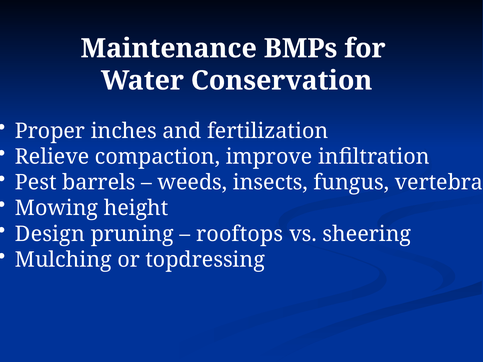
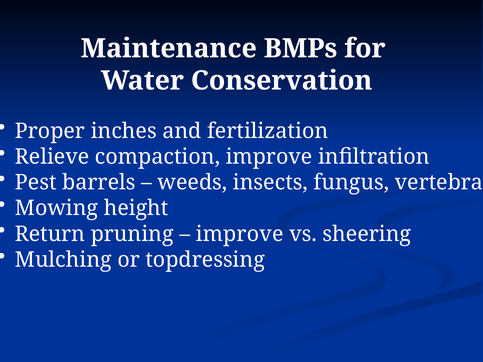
Design: Design -> Return (50, 234)
rooftops: rooftops -> improve (240, 234)
